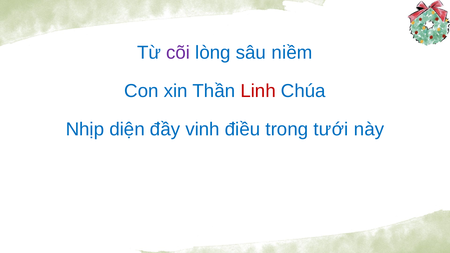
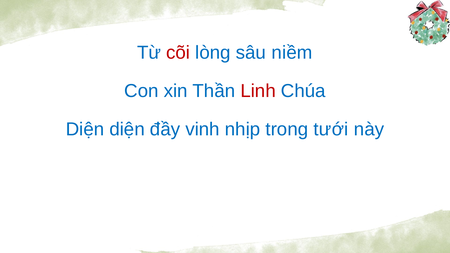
cõi colour: purple -> red (178, 53)
Nhịp: Nhịp -> Diện (85, 129)
điều: điều -> nhịp (243, 129)
